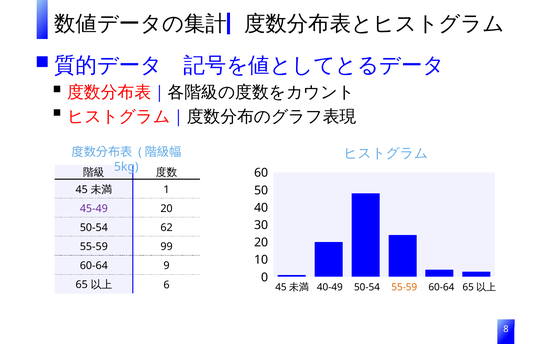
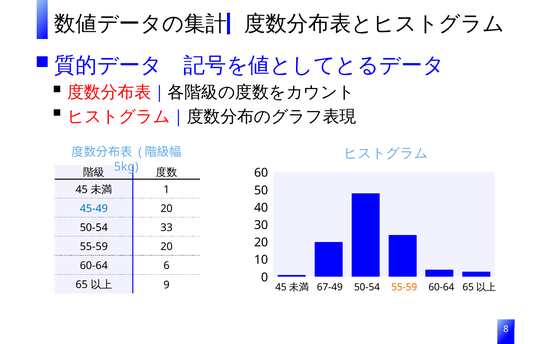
45-49 colour: purple -> blue (94, 209)
62: 62 -> 33 (167, 228)
55-59 99: 99 -> 20 (167, 247)
9: 9 -> 6 (167, 266)
6: 6 -> 9 (167, 285)
40-49: 40-49 -> 67-49 (330, 288)
